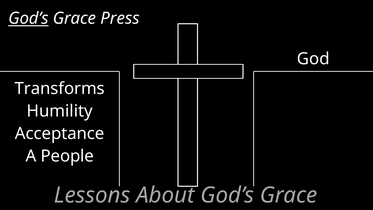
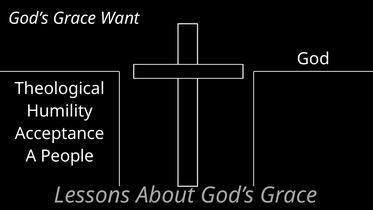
God’s underline: present -> none (28, 18)
Press: Press -> Want (120, 18)
Transforms: Transforms -> Theological (60, 88)
